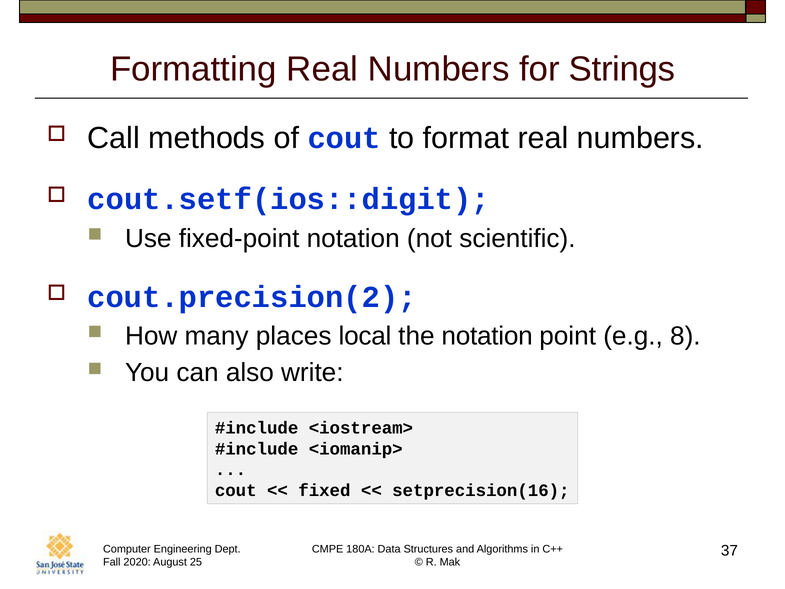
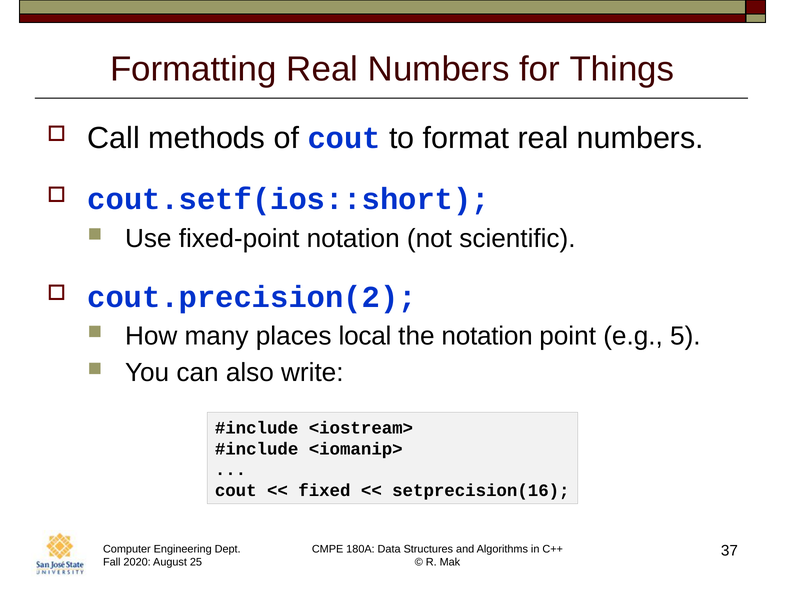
Strings: Strings -> Things (622, 69)
cout.setf(ios::digit: cout.setf(ios::digit -> cout.setf(ios::short (289, 199)
8: 8 -> 5 (685, 336)
